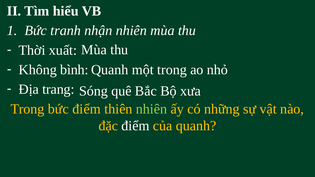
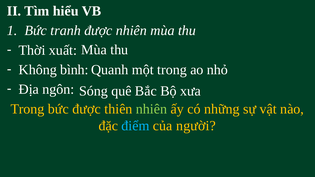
tranh nhận: nhận -> được (98, 31)
trang: trang -> ngôn (58, 89)
bức điểm: điểm -> được (87, 109)
điểm colour: white -> light blue (135, 126)
của quanh: quanh -> người (196, 126)
